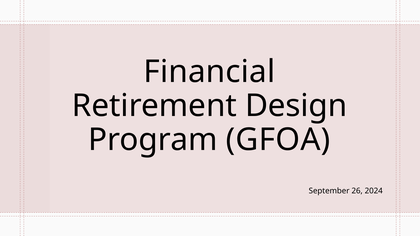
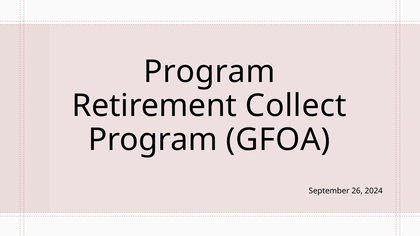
Financial: Financial -> Program (209, 72)
Design: Design -> Collect (296, 106)
